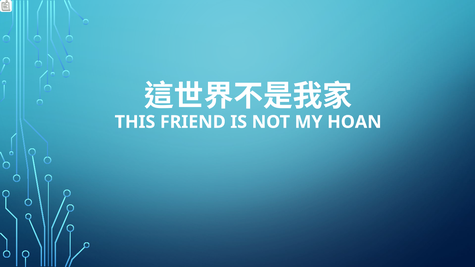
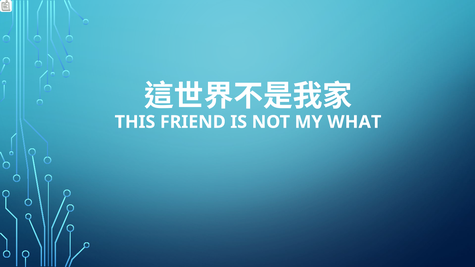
HOAN: HOAN -> WHAT (354, 122)
